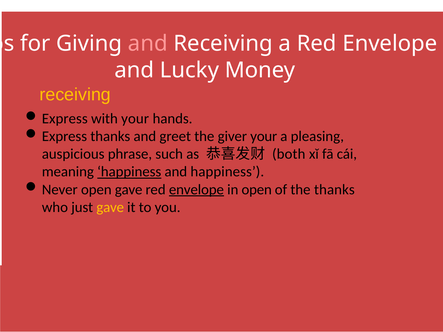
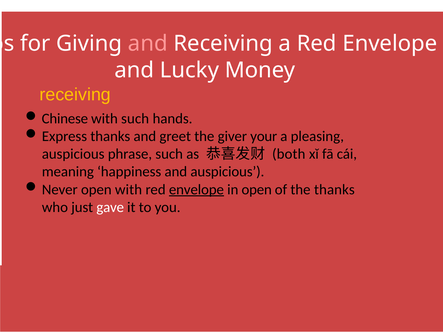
Express: Express -> Chinese (65, 119)
with your: your -> such (135, 119)
happiness underline: present -> none (129, 172)
and happiness: happiness -> auspicious (227, 172)
open gave: gave -> with (128, 190)
gave colour: yellow -> white (110, 207)
